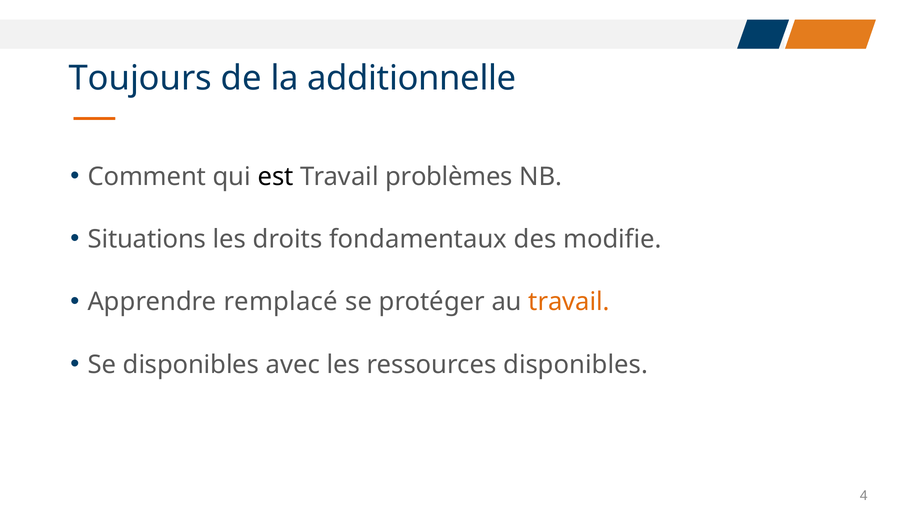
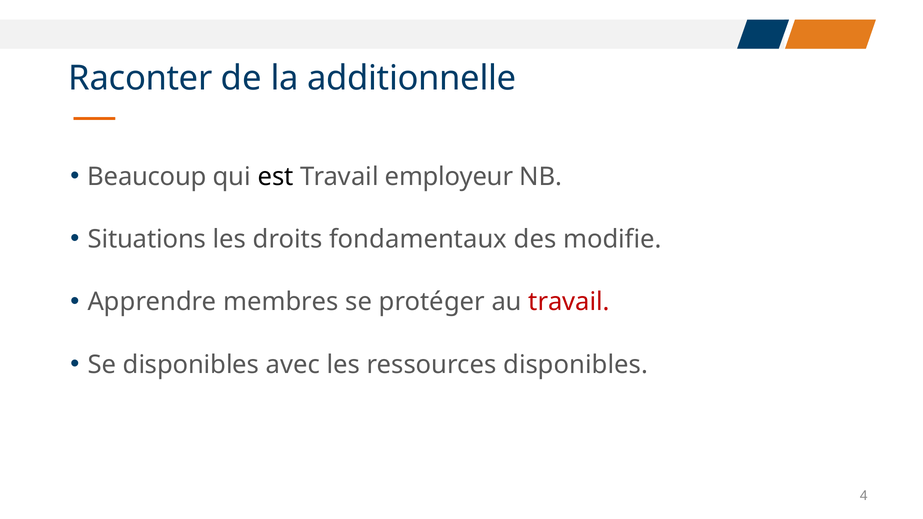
Toujours: Toujours -> Raconter (140, 78)
Comment: Comment -> Beaucoup (147, 177)
problèmes: problèmes -> employeur (449, 177)
remplacé: remplacé -> membres (281, 302)
travail colour: orange -> red (569, 302)
